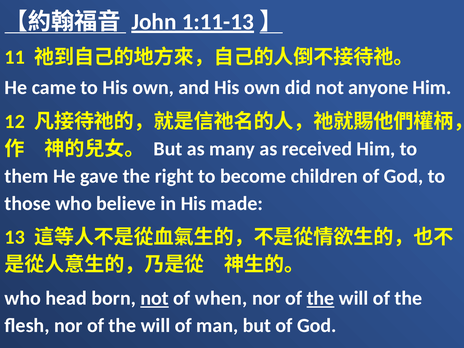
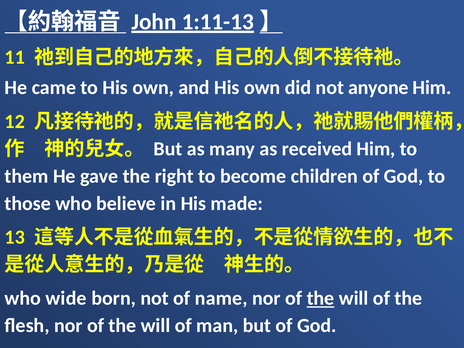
head: head -> wide (66, 298)
not underline: present -> none (155, 298)
when: when -> name (221, 298)
